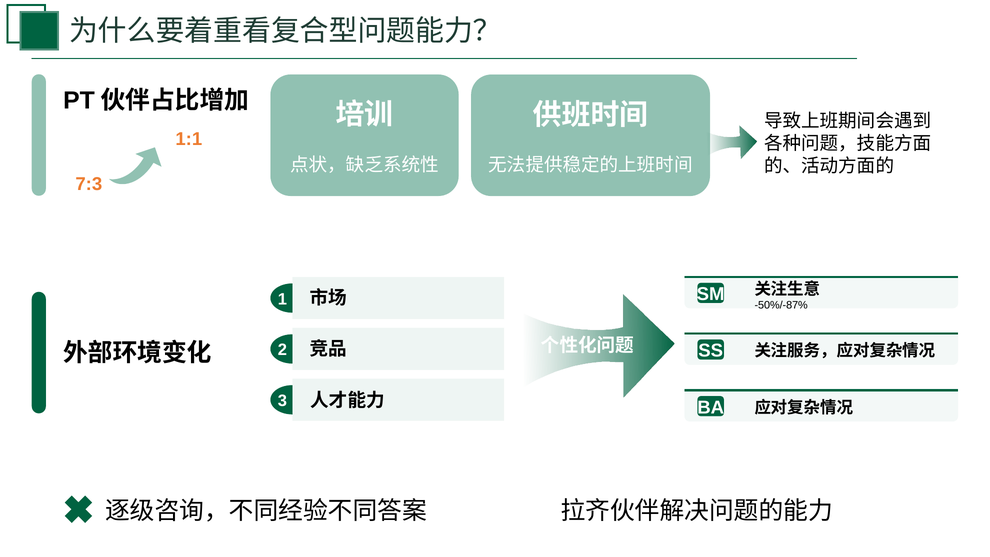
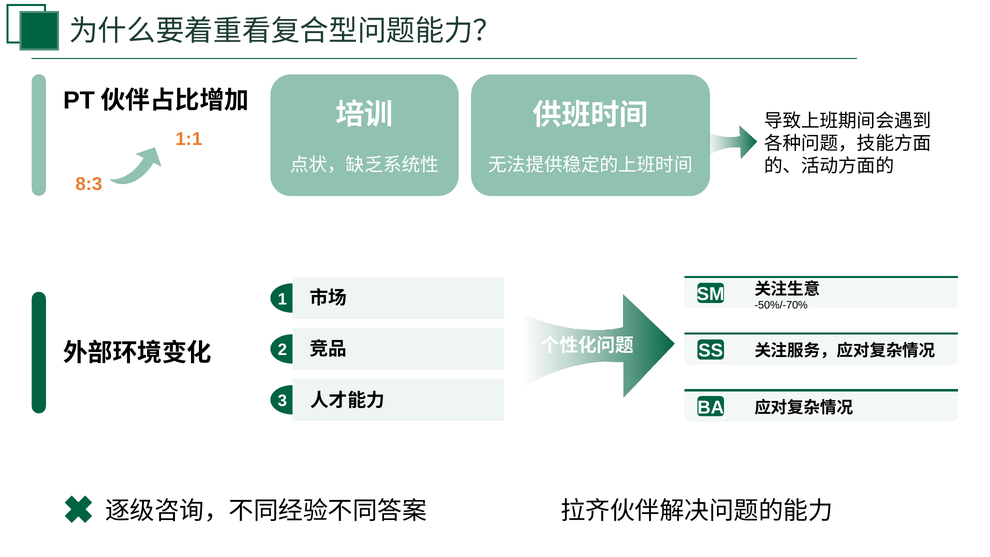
7:3: 7:3 -> 8:3 (89, 184)
-50%/-87%: -50%/-87% -> -50%/-70% (781, 305)
